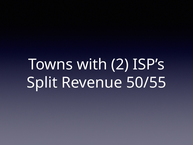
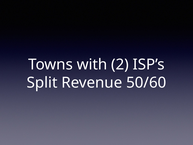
50/55: 50/55 -> 50/60 (146, 82)
